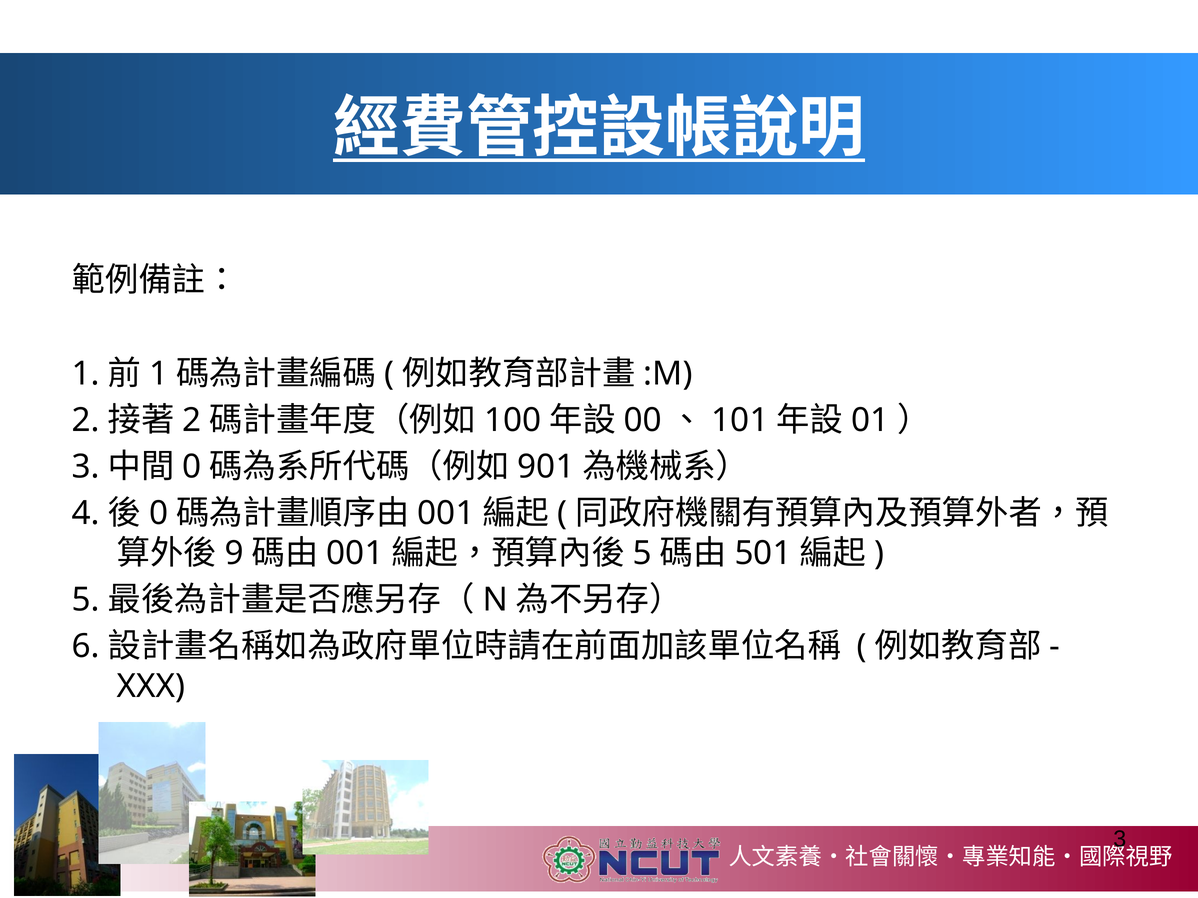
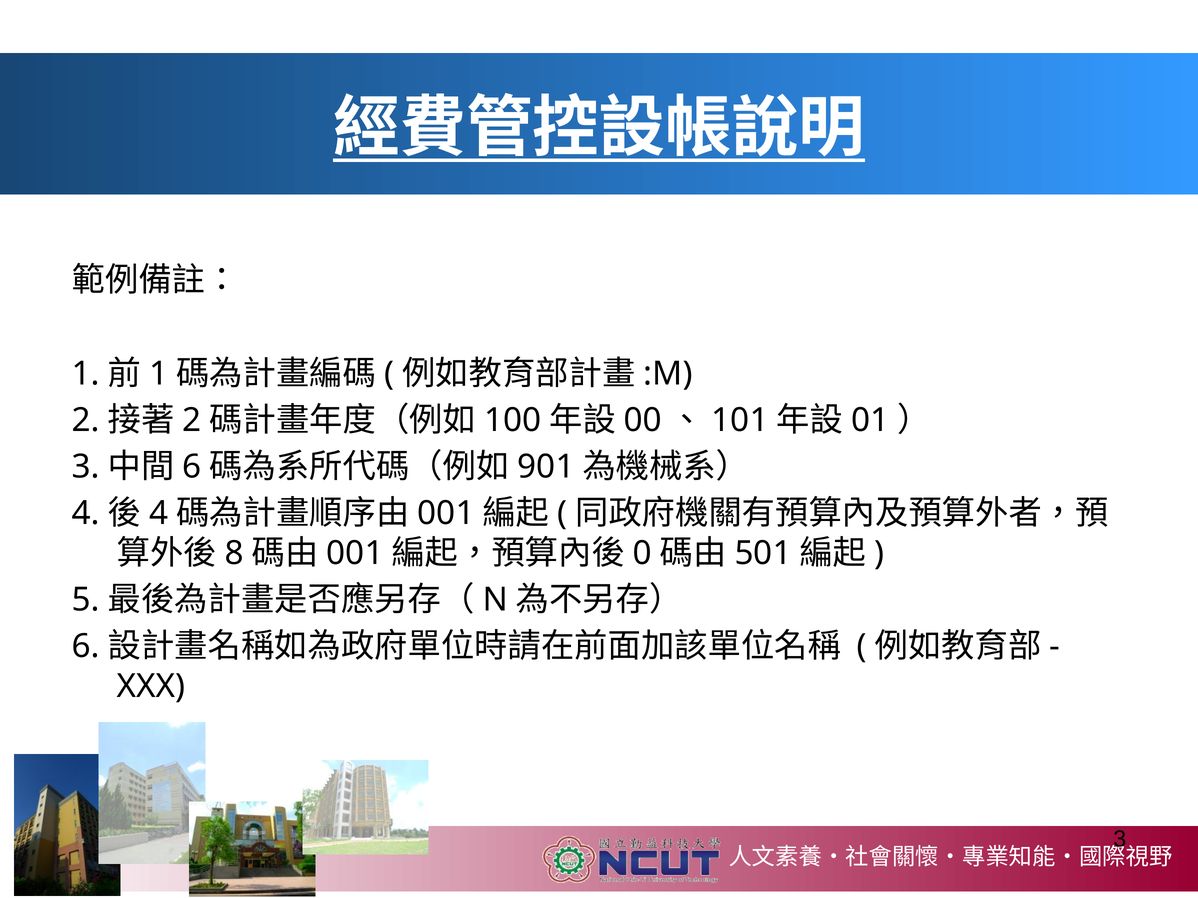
0: 0 -> 6 (192, 467)
0: 0 -> 4 (159, 514)
9: 9 -> 8 (234, 553)
5: 5 -> 0 (642, 553)
